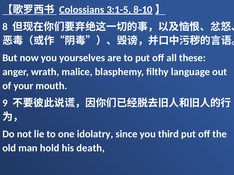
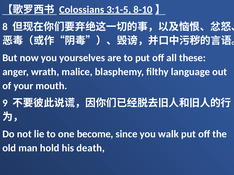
idolatry: idolatry -> become (95, 134)
third: third -> walk (168, 134)
